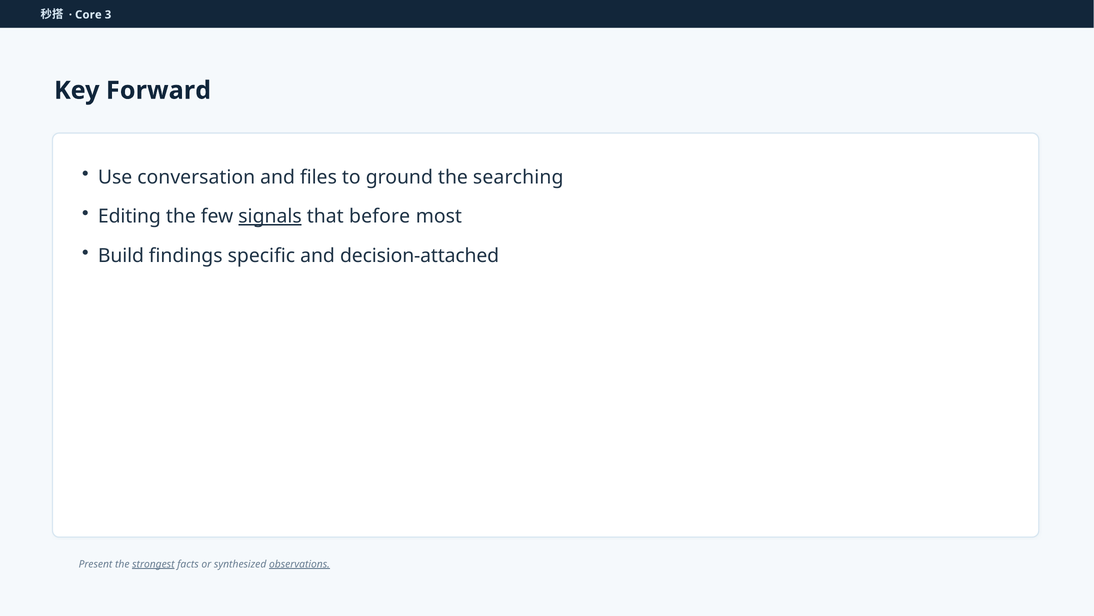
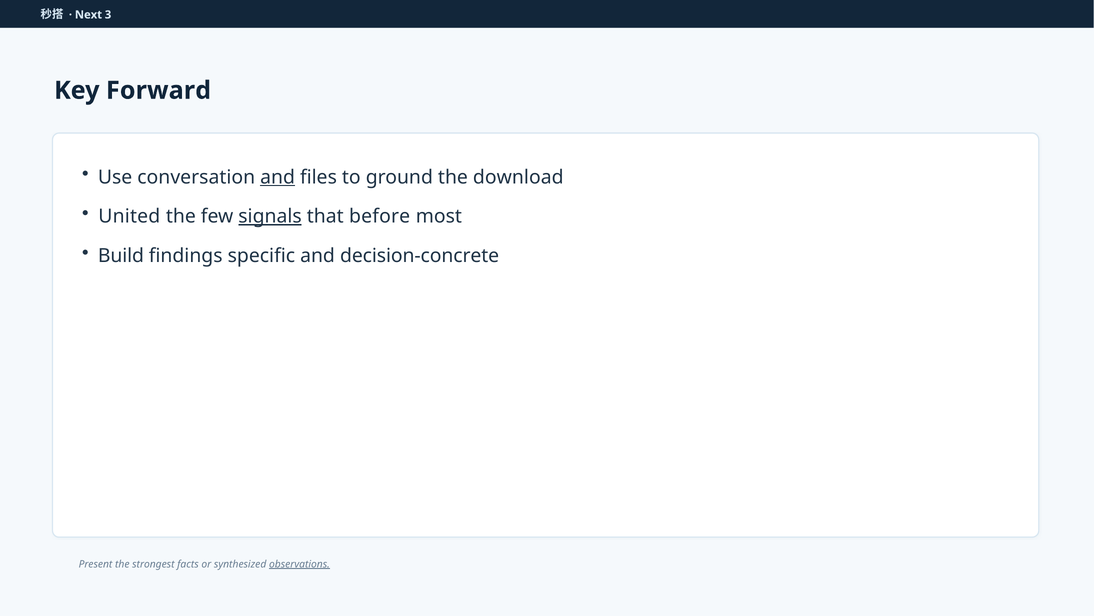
Core: Core -> Next (88, 15)
and underline: none -> present (278, 177)
searching: searching -> download (518, 177)
Editing: Editing -> United (129, 216)
decision-attached: decision-attached -> decision-concrete (420, 255)
strongest underline: present -> none (153, 564)
